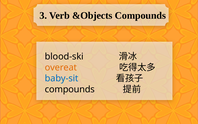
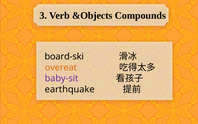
blood-ski: blood-ski -> board-ski (64, 56)
baby-sit colour: blue -> purple (62, 78)
compounds: compounds -> earthquake (70, 89)
